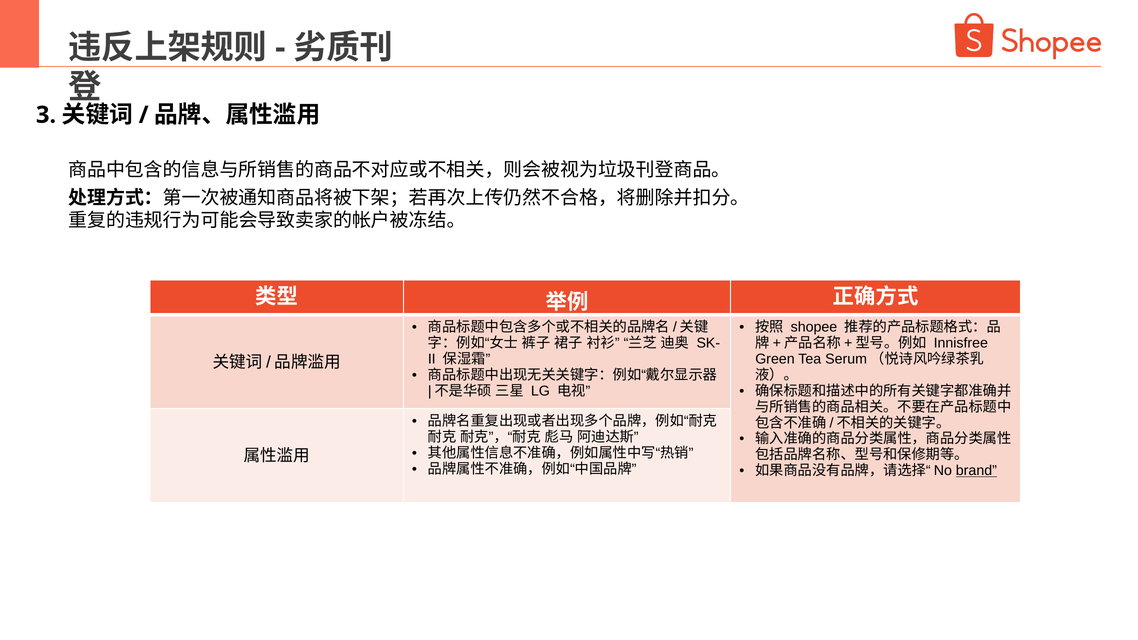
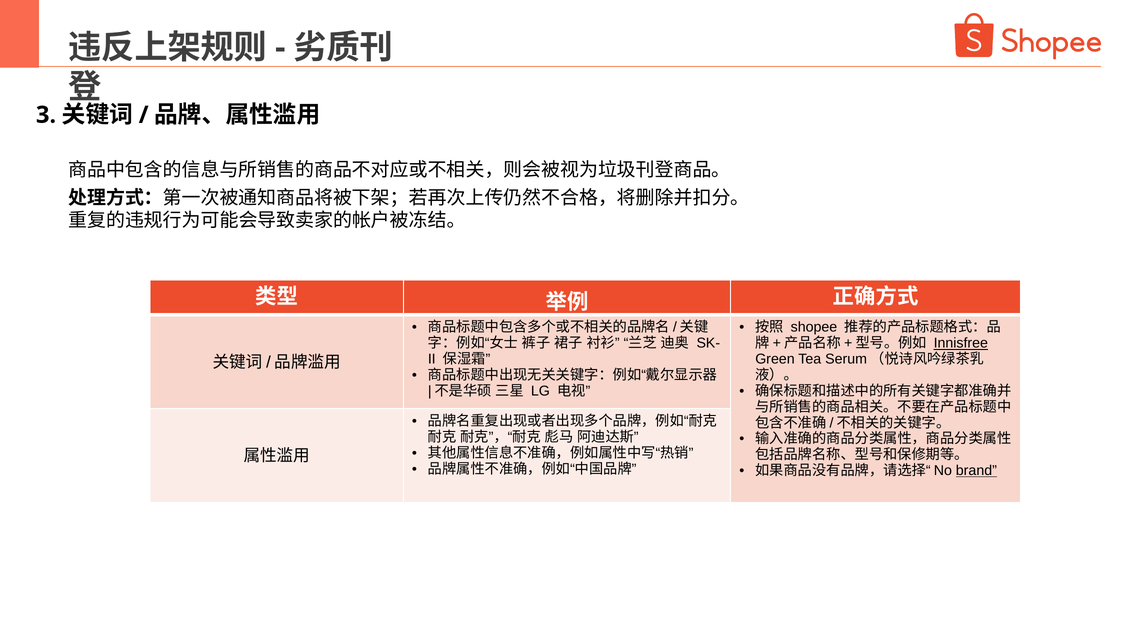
Innisfree underline: none -> present (961, 343)
